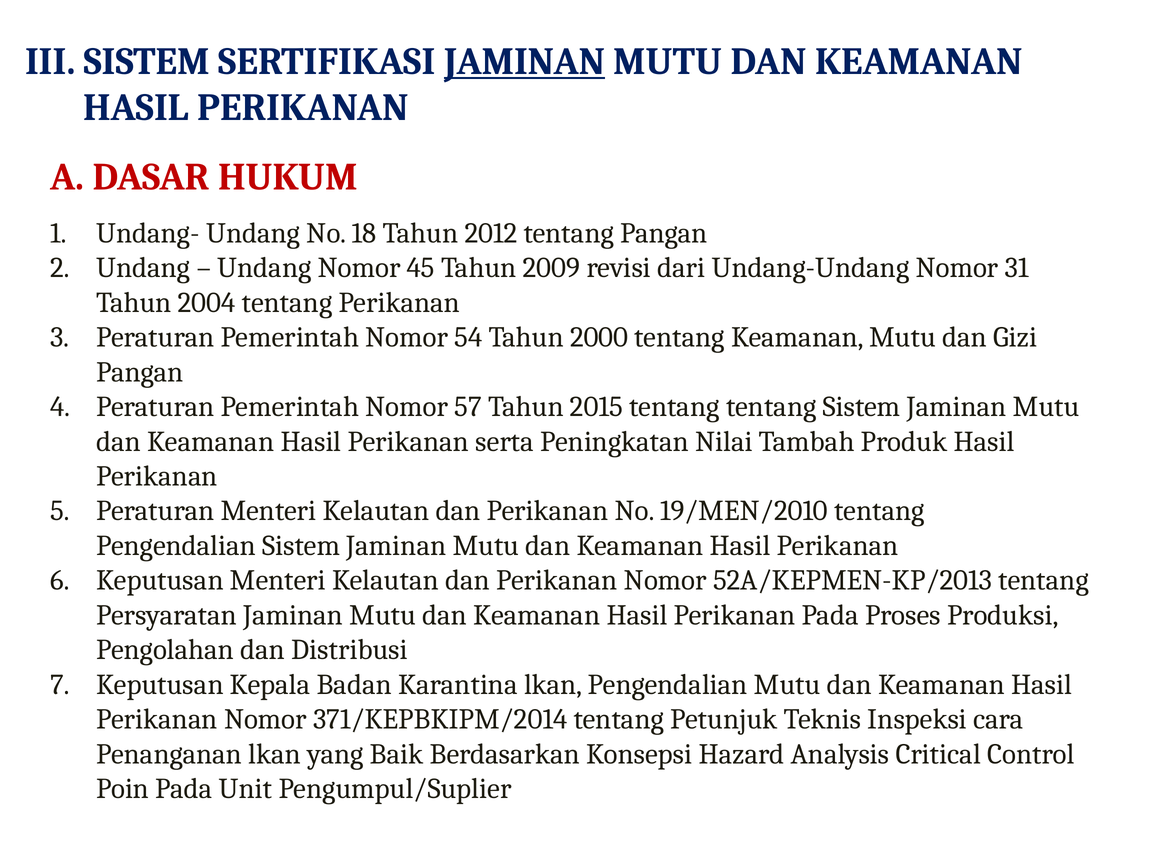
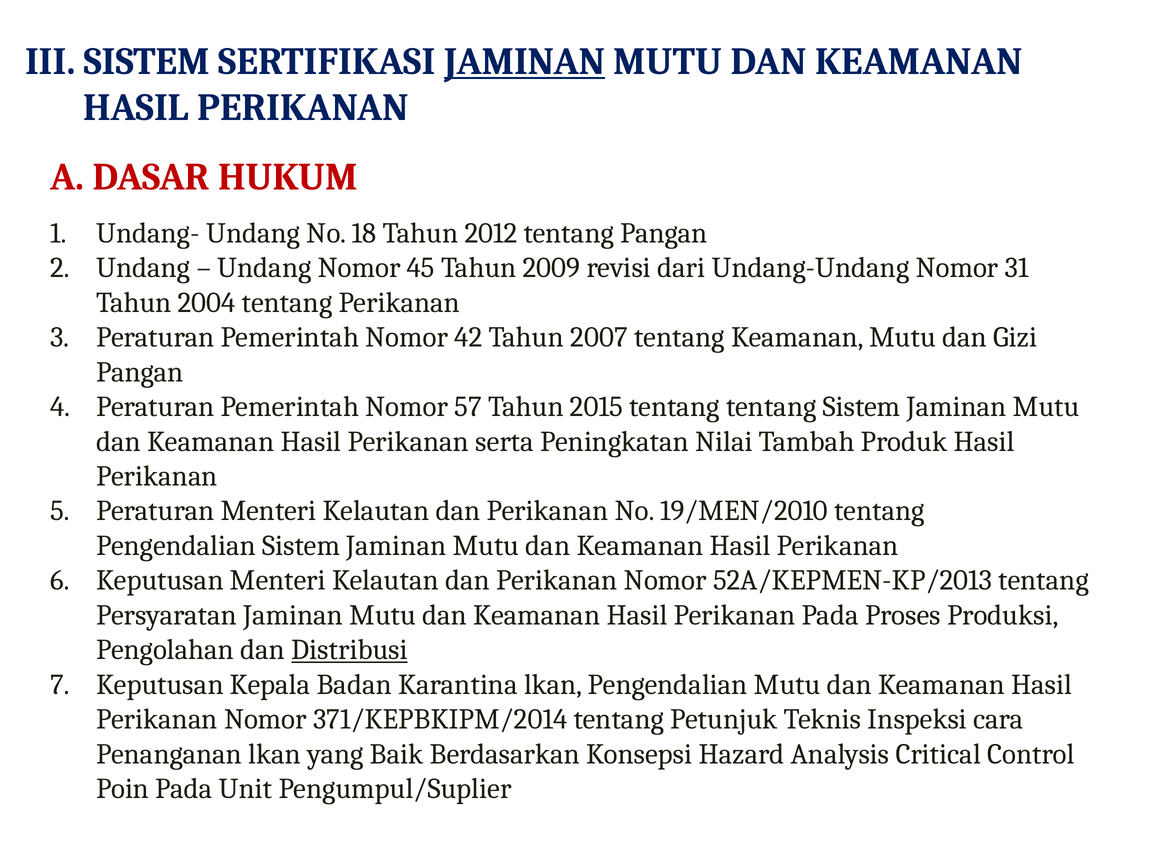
54: 54 -> 42 (468, 337)
2000: 2000 -> 2007 (599, 337)
Distribusi underline: none -> present (350, 650)
